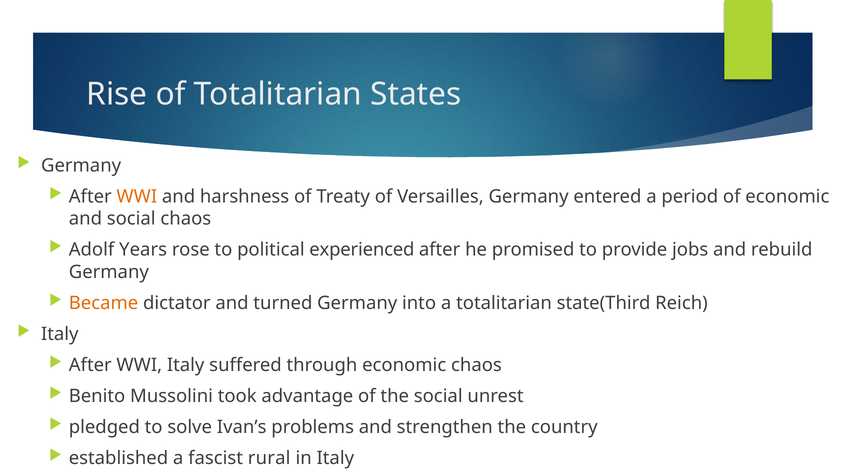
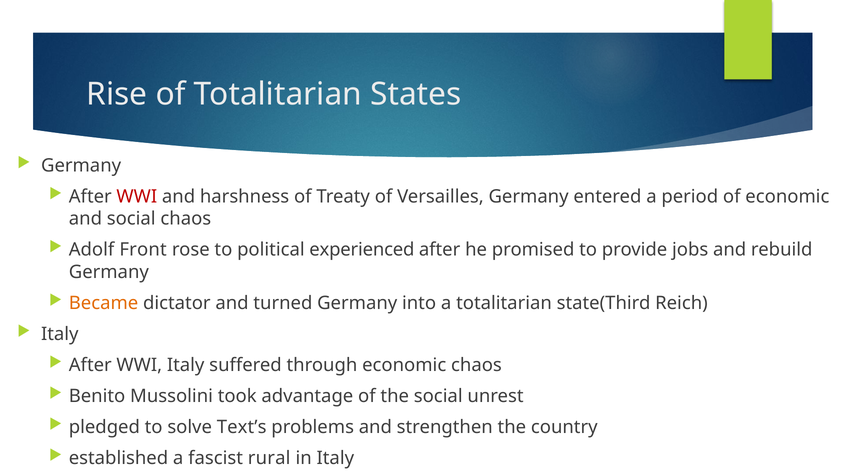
WWI colour: orange -> red (137, 196)
Years: Years -> Front (143, 250)
Ivan’s: Ivan’s -> Text’s (242, 427)
